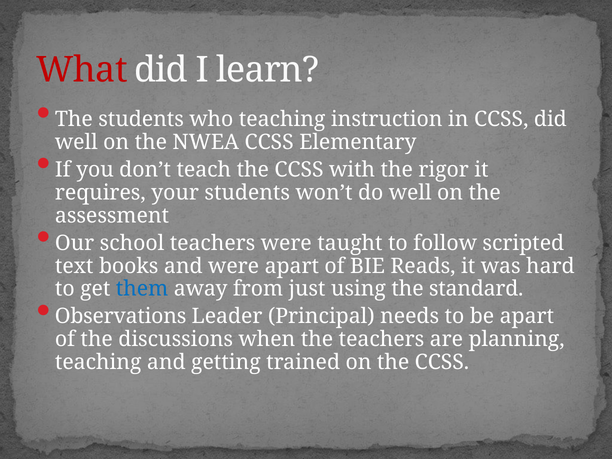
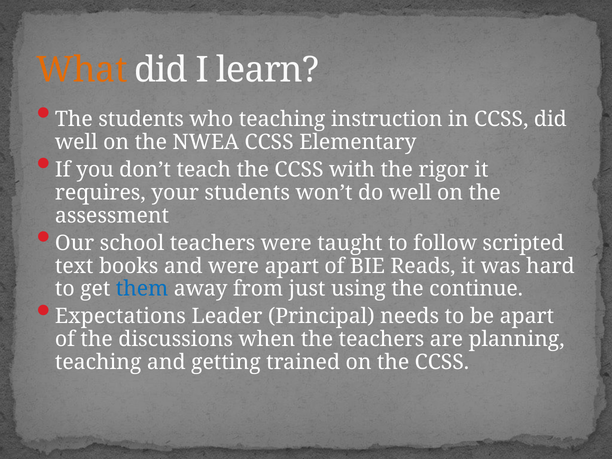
What colour: red -> orange (82, 70)
standard: standard -> continue (476, 289)
Observations: Observations -> Expectations (120, 316)
